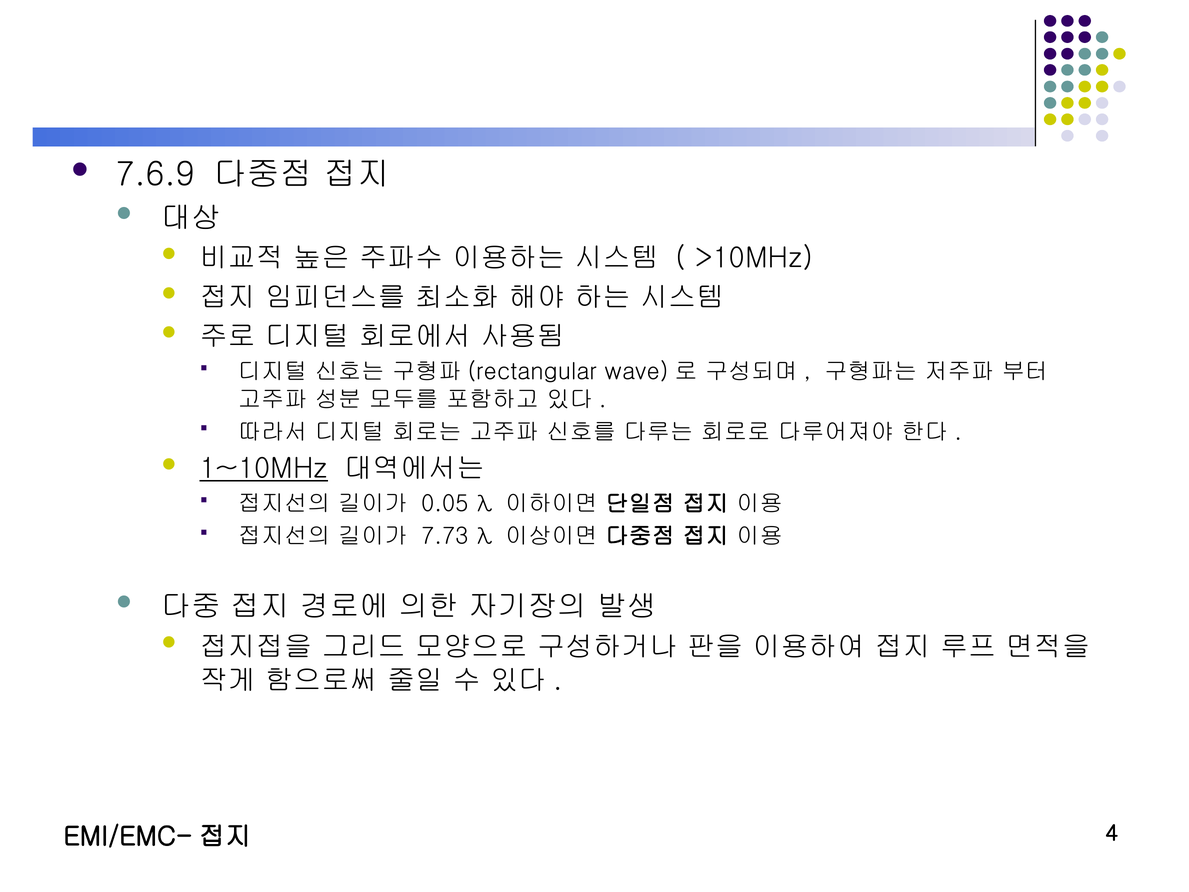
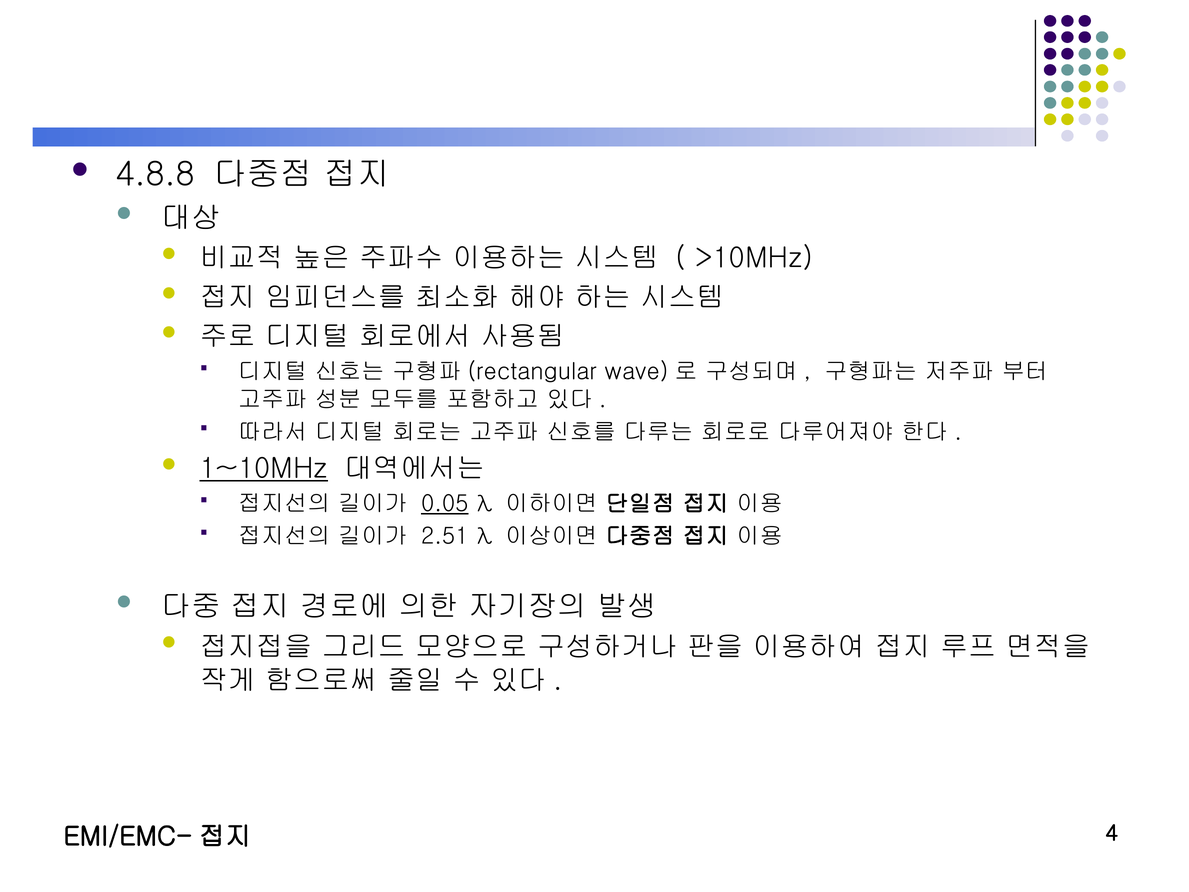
7.6.9: 7.6.9 -> 4.8.8 (155, 174)
0.05 underline: none -> present (445, 503)
7.73: 7.73 -> 2.51 (445, 536)
